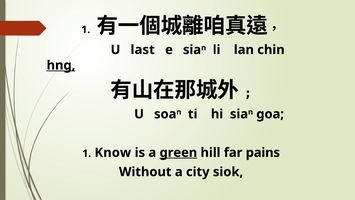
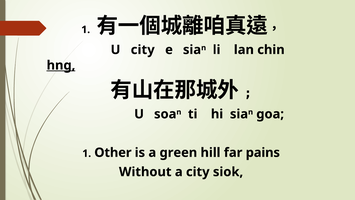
U last: last -> city (143, 50)
Know: Know -> Other (113, 152)
green underline: present -> none (178, 152)
